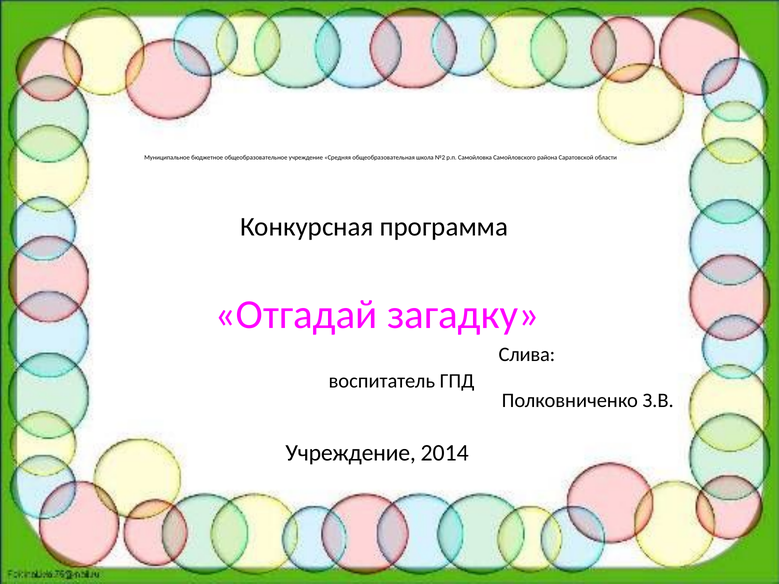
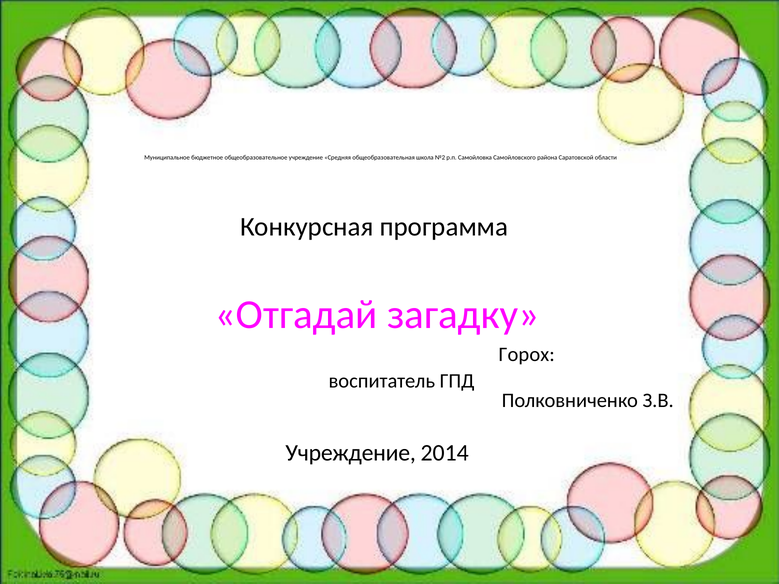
Слива: Слива -> Горох (527, 355)
